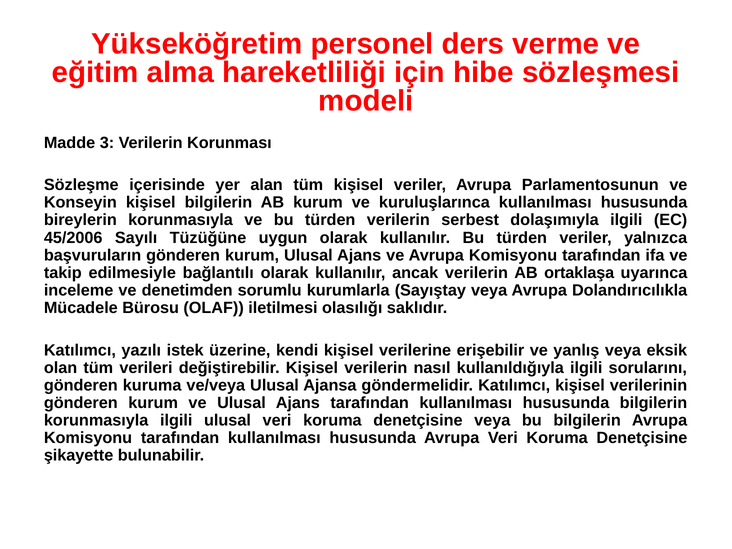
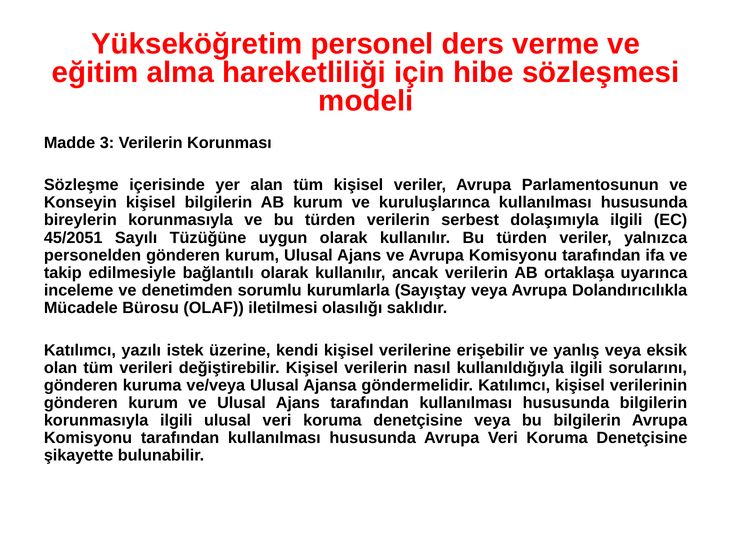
45/2006: 45/2006 -> 45/2051 (73, 238)
başvuruların: başvuruların -> personelden (93, 255)
